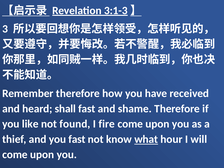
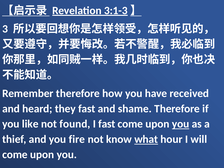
shall: shall -> they (65, 109)
I fire: fire -> fast (107, 124)
you underline: none -> present (181, 124)
you fast: fast -> fire (77, 139)
